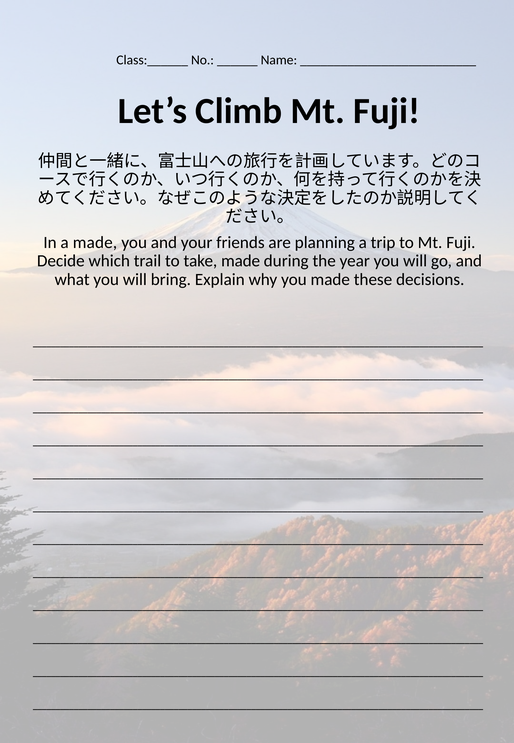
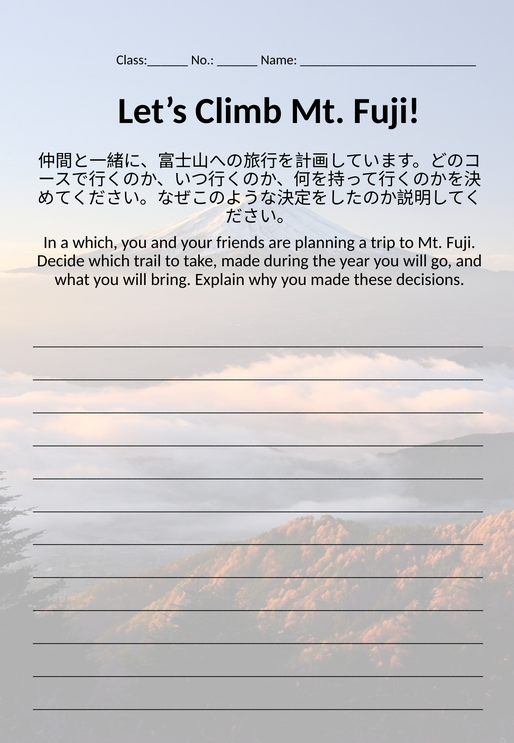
a made: made -> which (95, 242)
